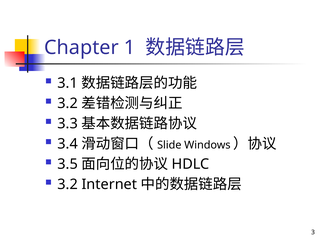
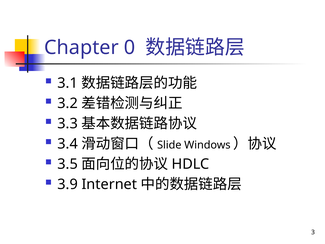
1: 1 -> 0 (130, 47)
3.2: 3.2 -> 3.9 (68, 184)
